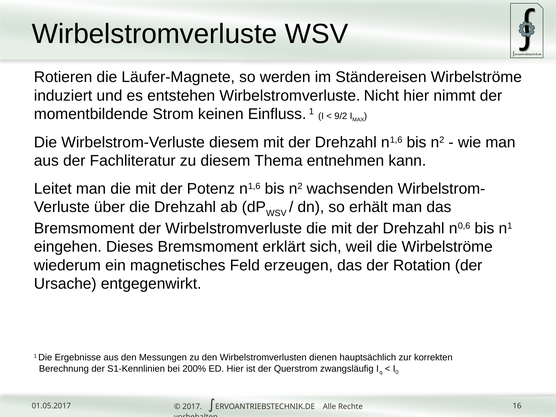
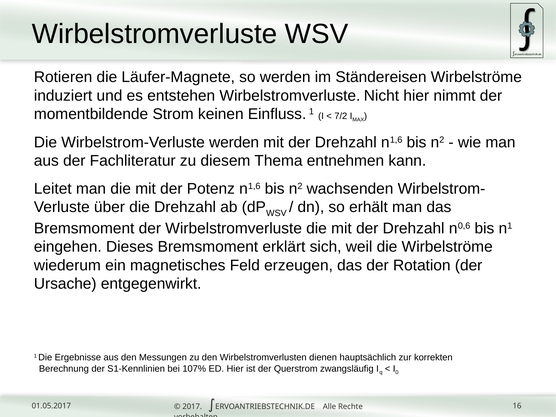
9/2: 9/2 -> 7/2 (341, 116)
Wirbelstrom-Verluste diesem: diesem -> werden (234, 142)
200%: 200% -> 107% (194, 369)
